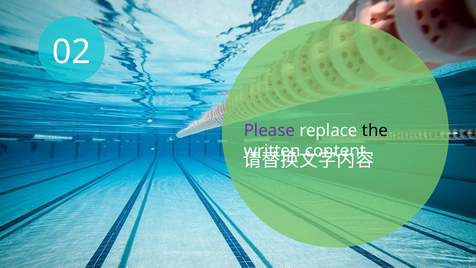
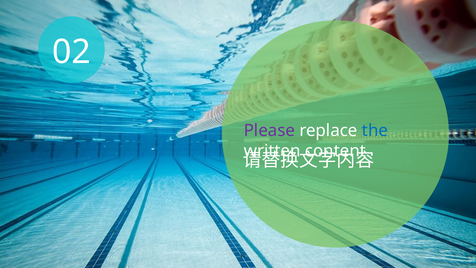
the colour: black -> blue (375, 131)
